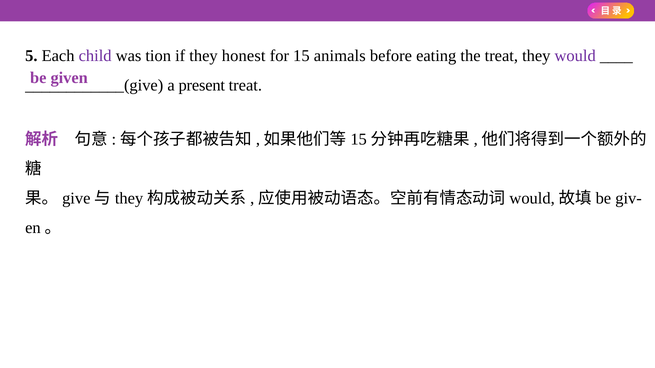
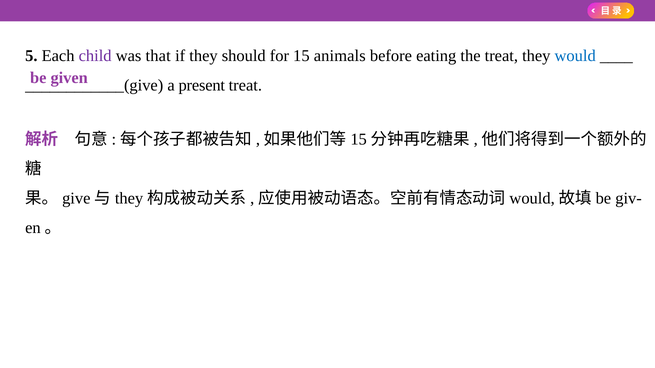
tion: tion -> that (158, 56)
honest: honest -> should (244, 56)
would colour: purple -> blue (575, 56)
